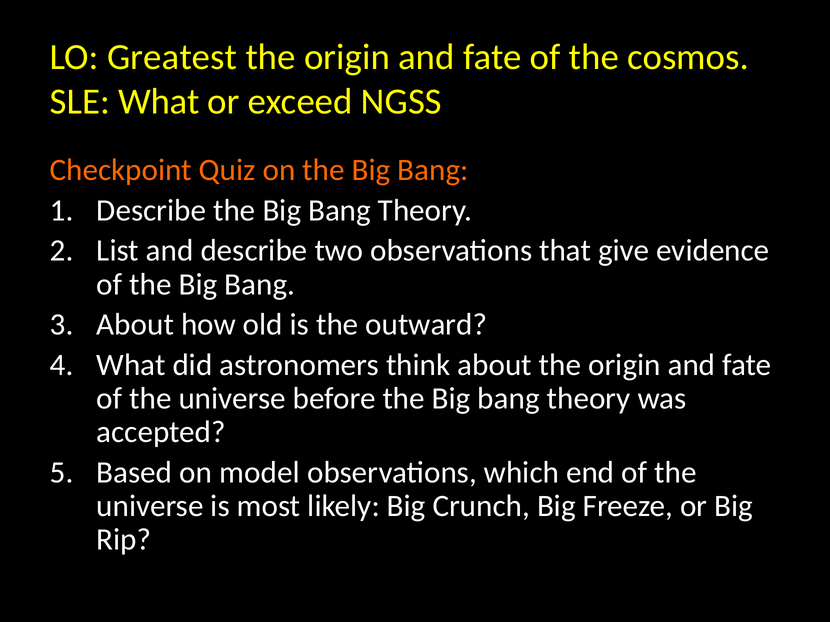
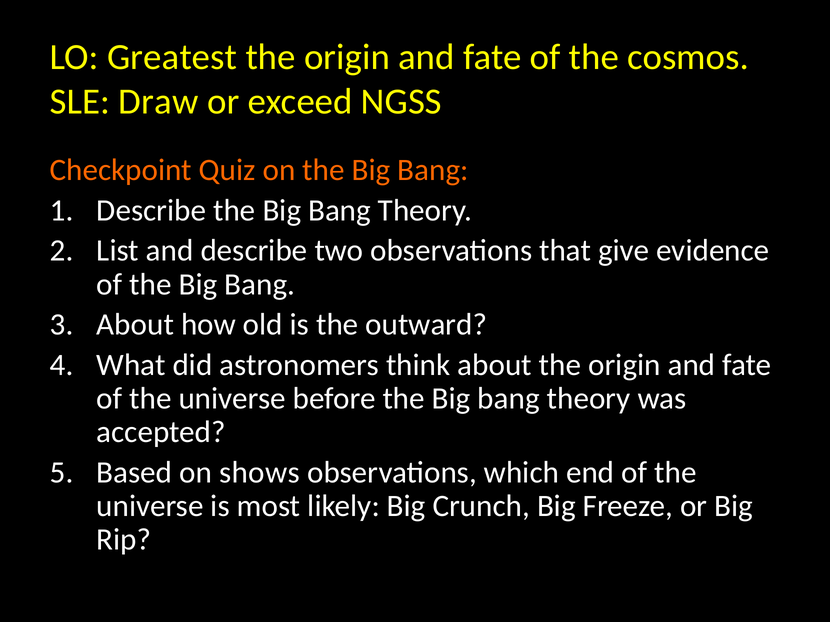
SLE What: What -> Draw (159, 102)
model: model -> shows (259, 473)
